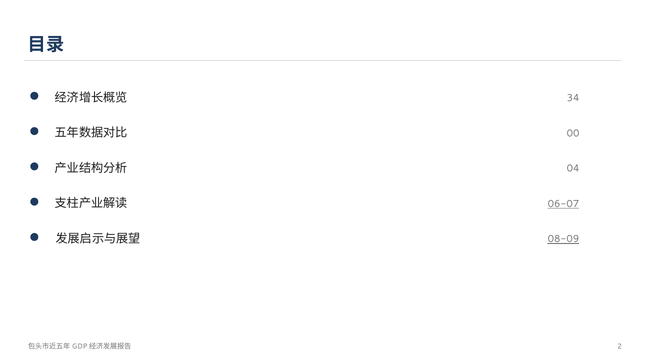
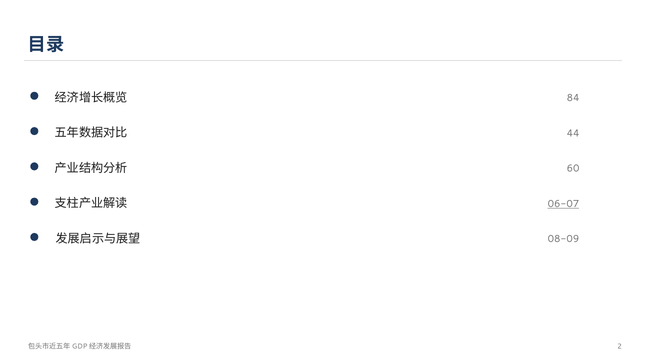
34: 34 -> 84 (573, 98)
00: 00 -> 44 (573, 133)
04: 04 -> 60 (573, 169)
08-09 underline: present -> none (563, 239)
